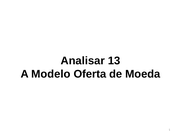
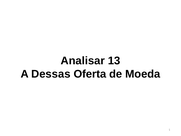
Modelo: Modelo -> Dessas (51, 74)
